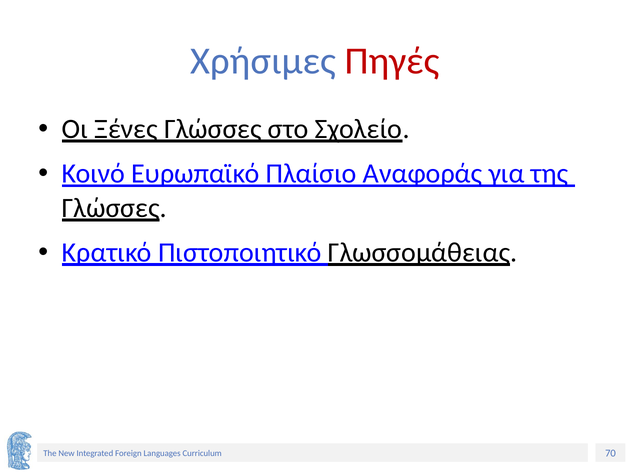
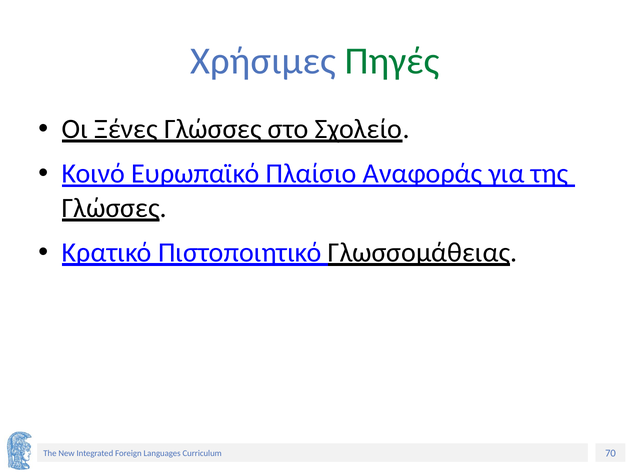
Πηγές colour: red -> green (392, 61)
